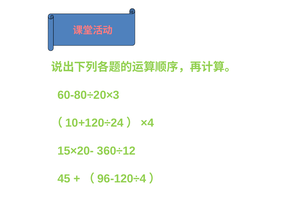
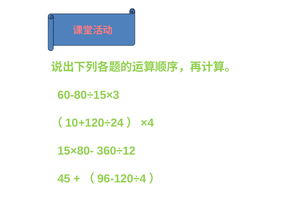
60-80÷20×3: 60-80÷20×3 -> 60-80÷15×3 (88, 95)
15×20-: 15×20- -> 15×80- (76, 151)
